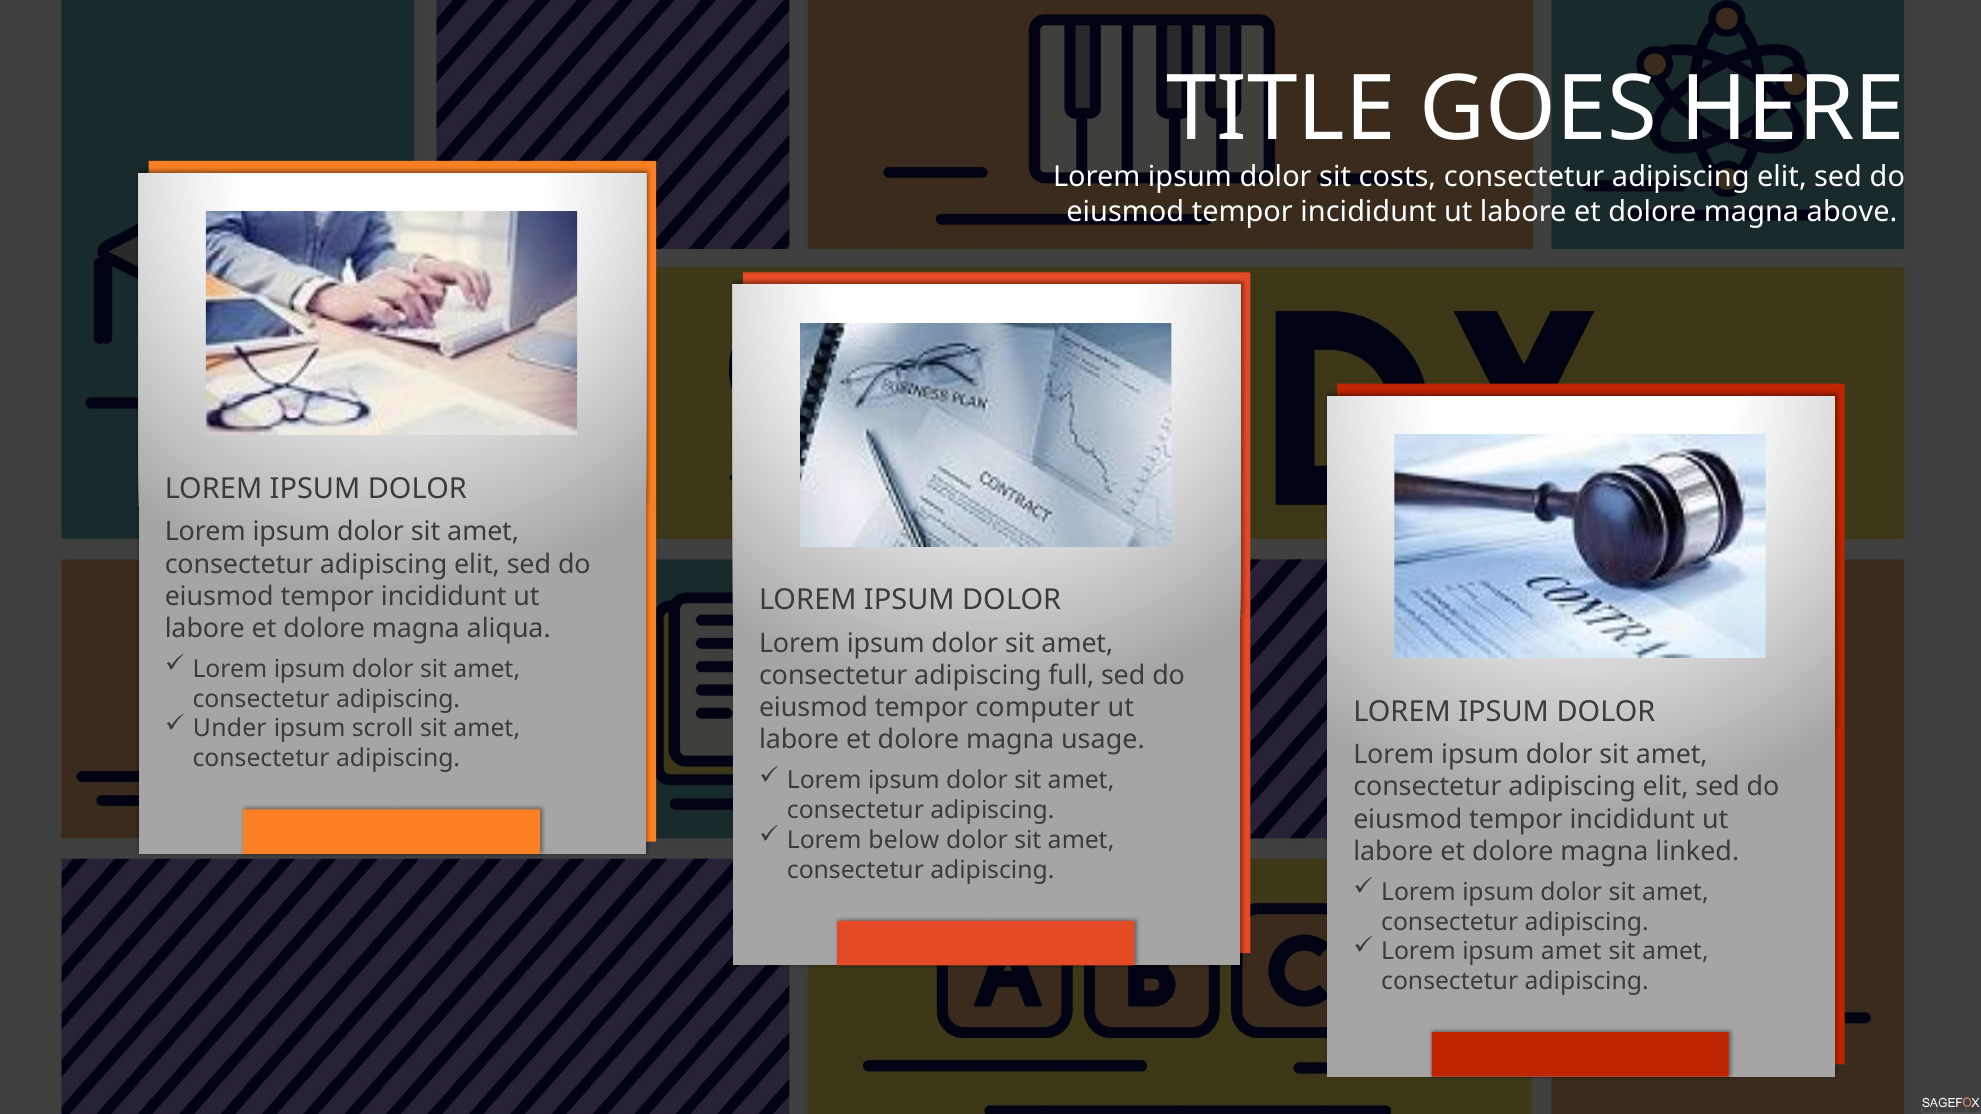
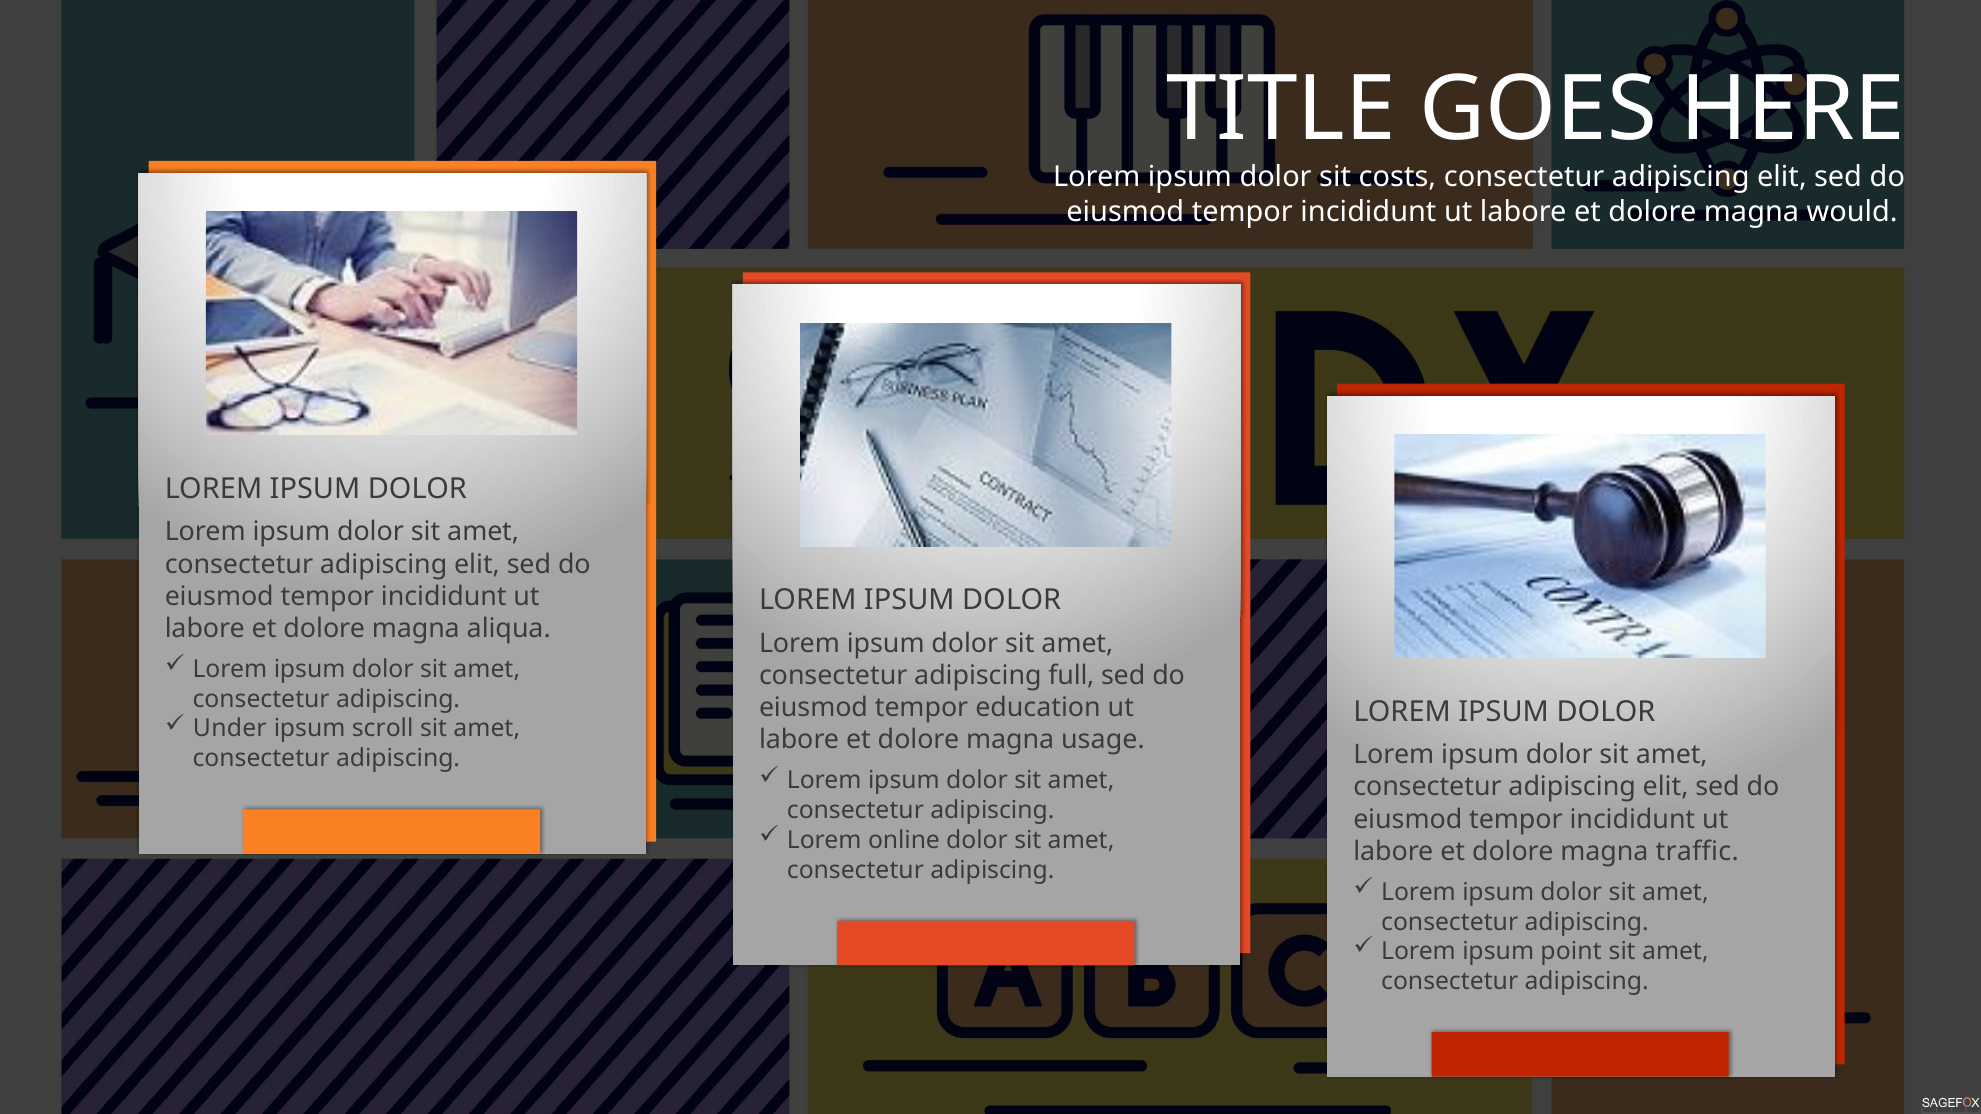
above: above -> would (1852, 212)
computer: computer -> education (1038, 708)
below: below -> online (904, 840)
linked: linked -> traffic (1697, 852)
ipsum amet: amet -> point (1571, 952)
